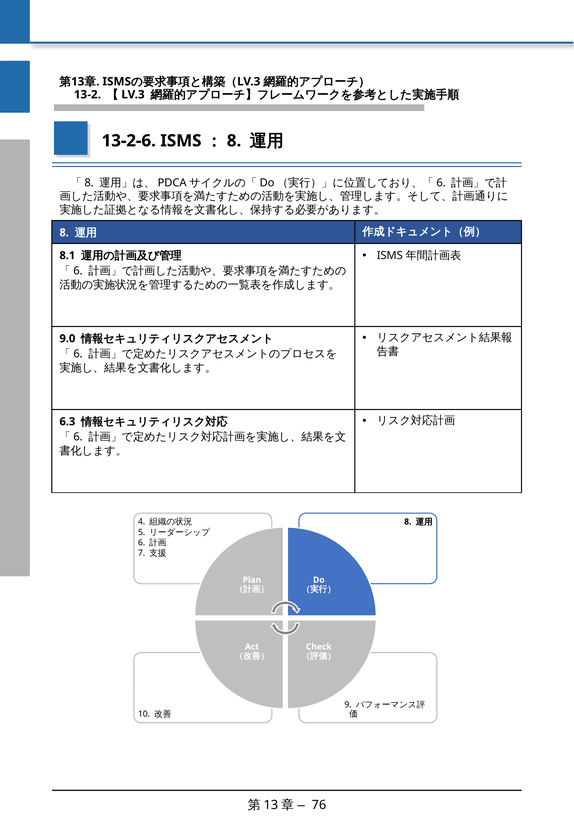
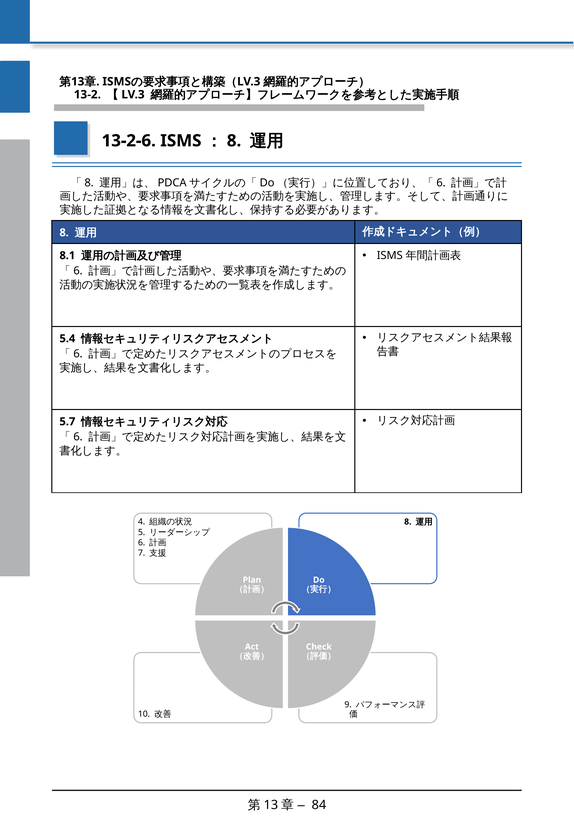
9.0: 9.0 -> 5.4 (67, 339)
6.3: 6.3 -> 5.7 (67, 422)
76: 76 -> 84 (319, 805)
